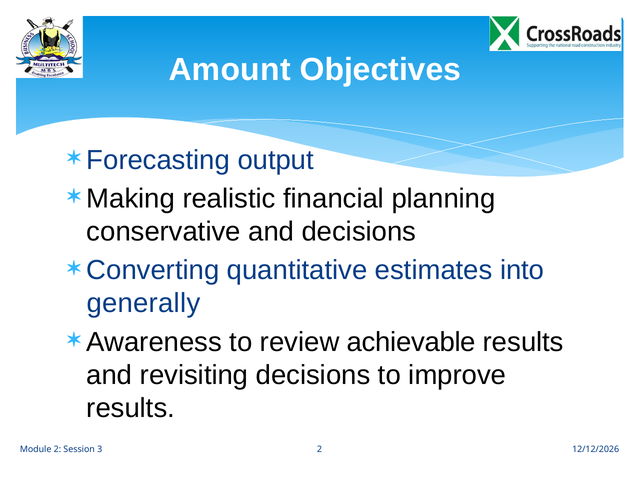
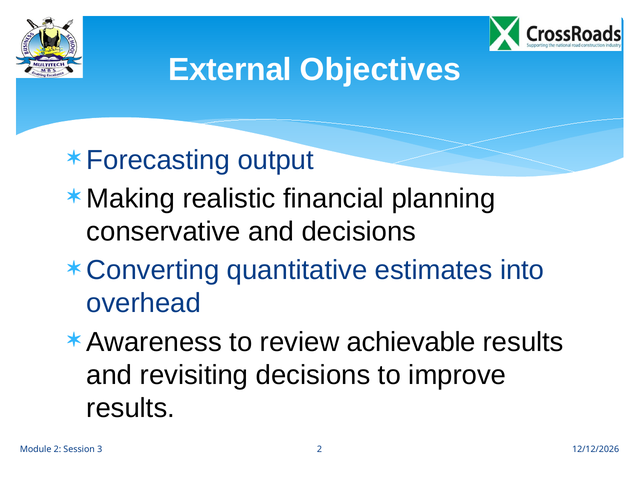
Amount: Amount -> External (230, 70)
generally: generally -> overhead (144, 304)
